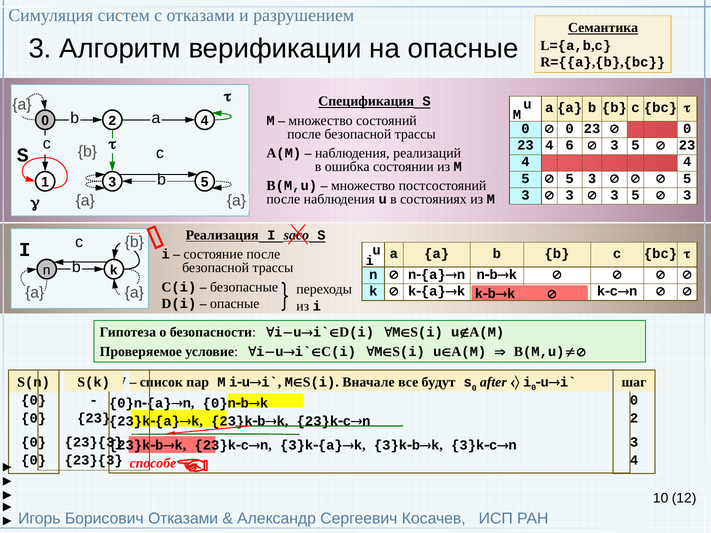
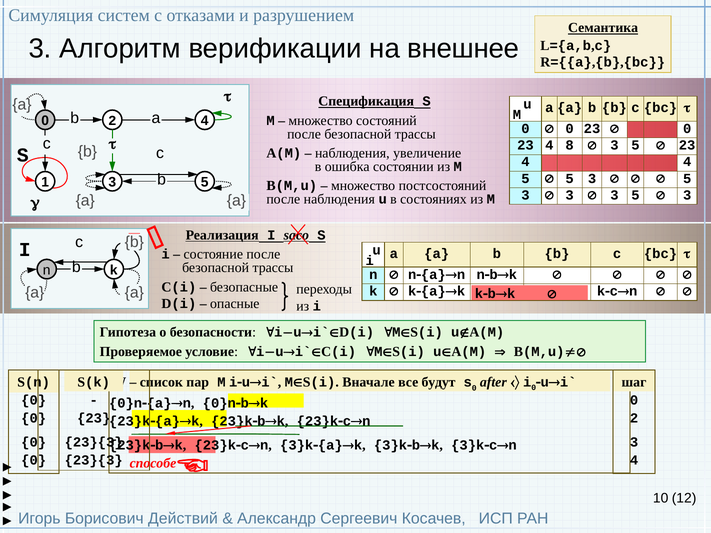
на опасные: опасные -> внешнее (463, 49)
6: 6 -> 8 (570, 145)
реализаций: реализаций -> увеличение (427, 153)
Борисович Отказами: Отказами -> Действий (183, 519)
